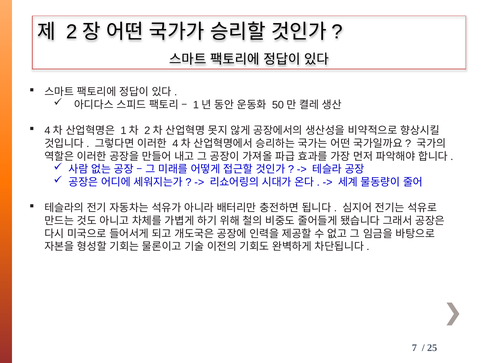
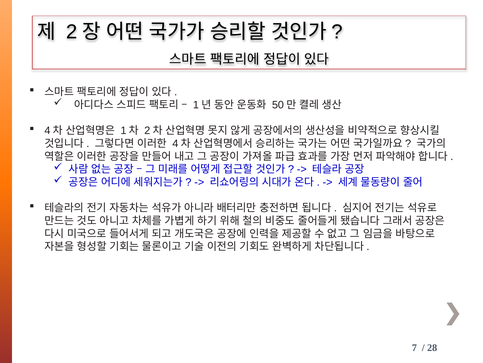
25: 25 -> 28 (432, 347)
